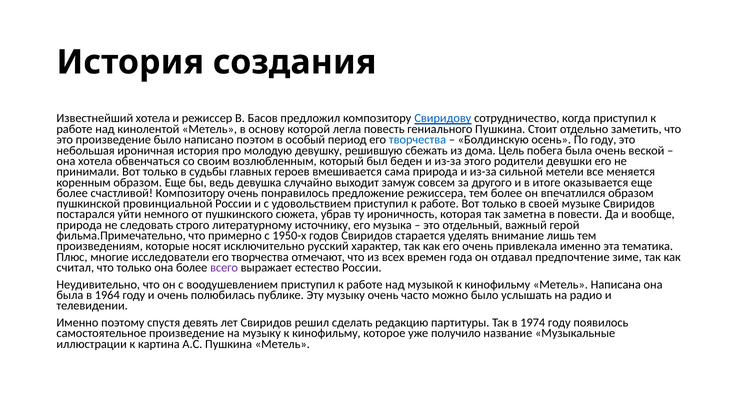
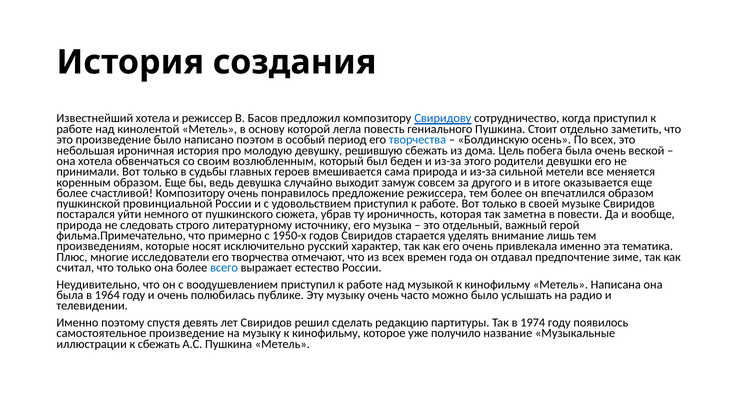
По году: году -> всех (603, 140)
всего colour: purple -> blue (224, 268)
к картина: картина -> сбежать (159, 344)
